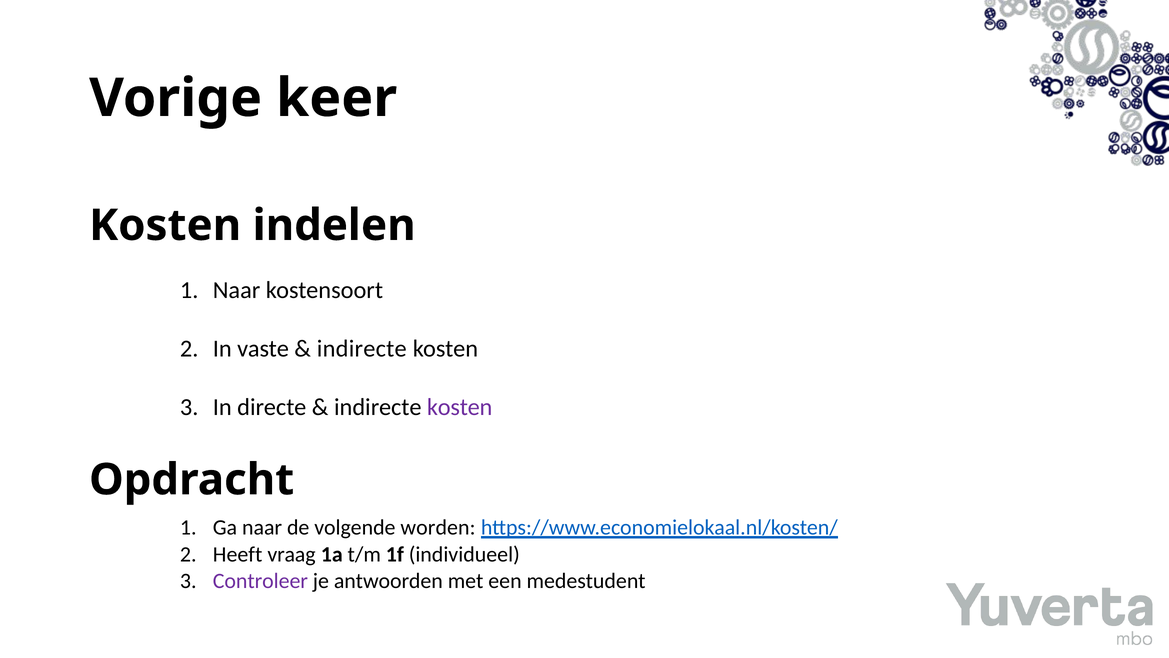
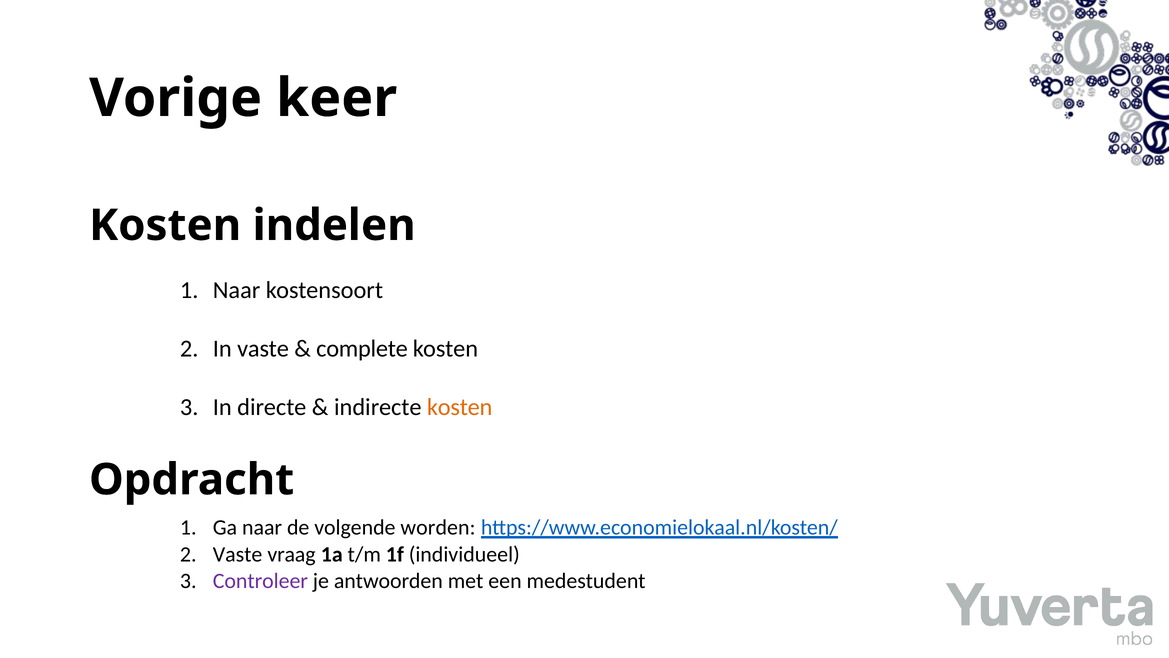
indirecte: indirecte -> complete (362, 348)
kosten colour: purple -> orange (460, 407)
Heeft: Heeft -> Vaste (238, 554)
